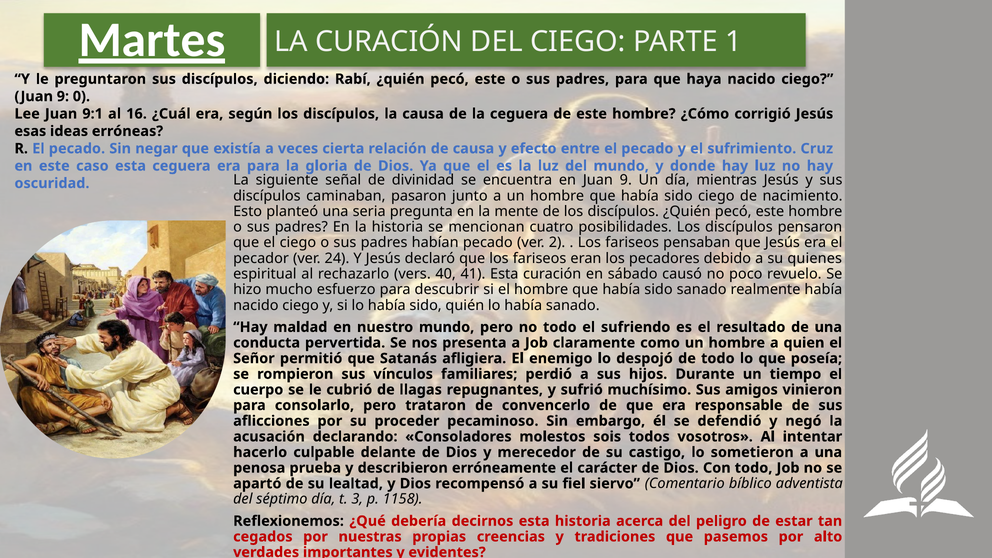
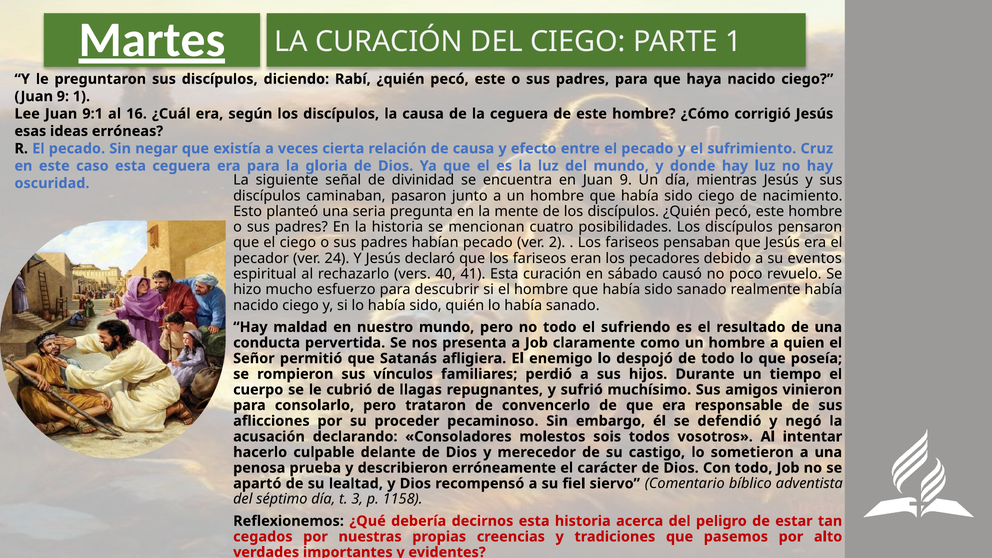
9 0: 0 -> 1 (81, 96)
quienes: quienes -> eventos (815, 258)
